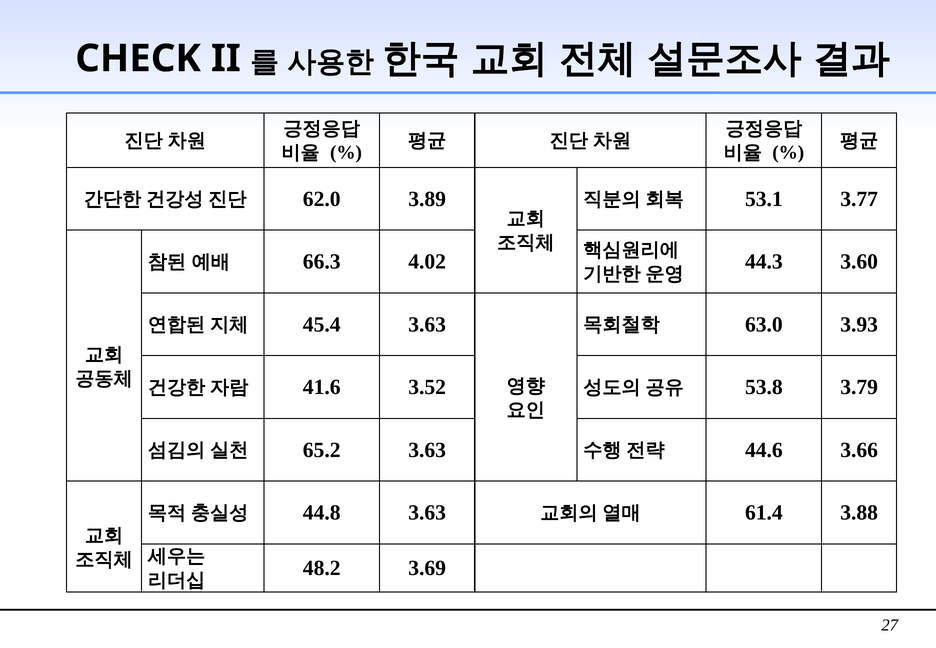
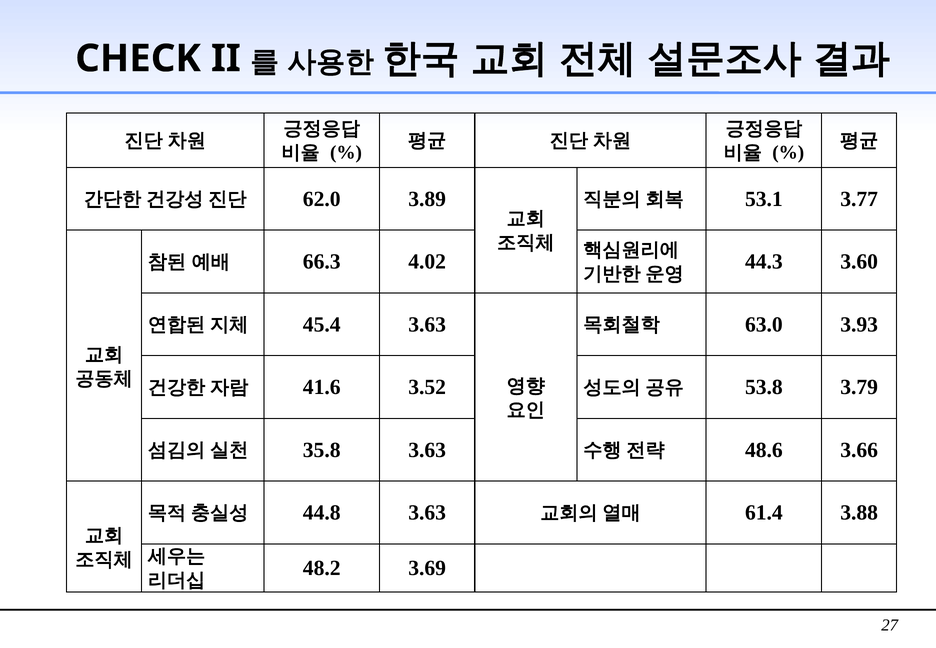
65.2: 65.2 -> 35.8 (322, 450)
44.6: 44.6 -> 48.6 (764, 450)
